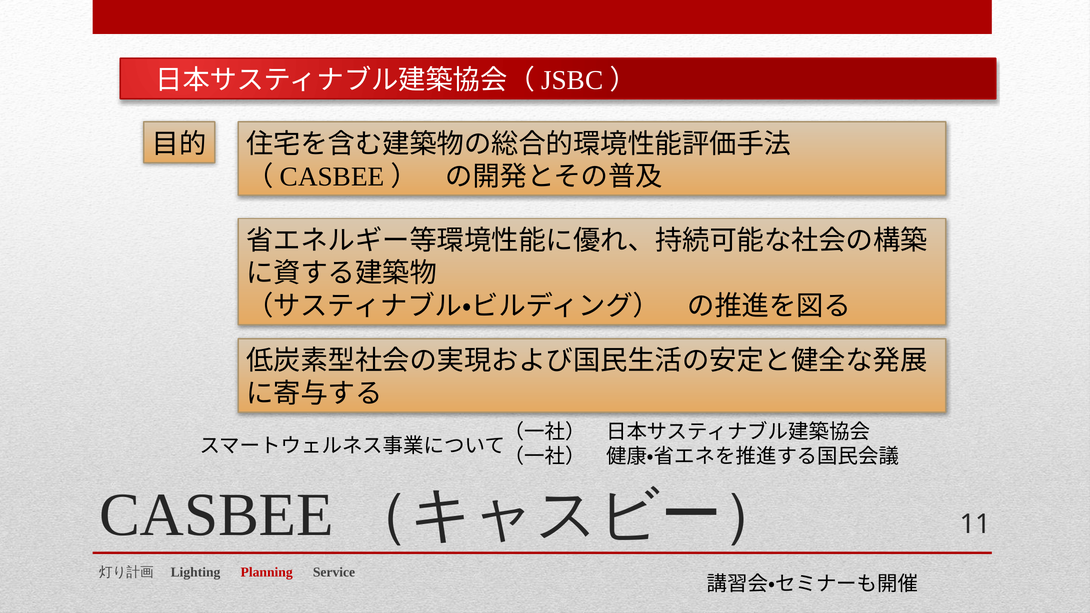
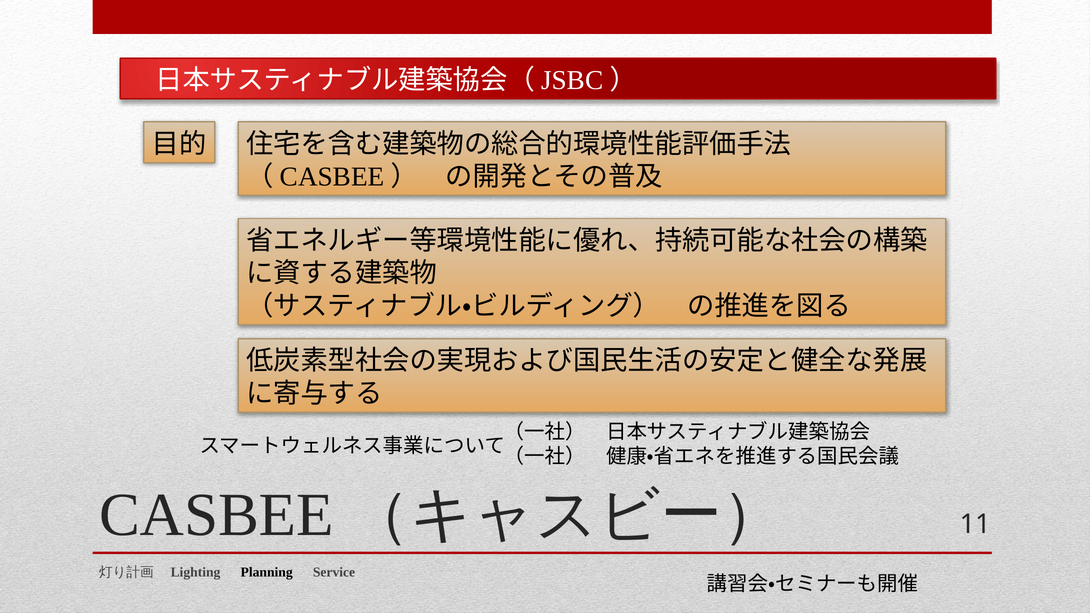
Planning colour: red -> black (267, 572)
